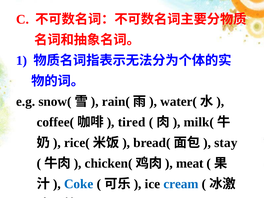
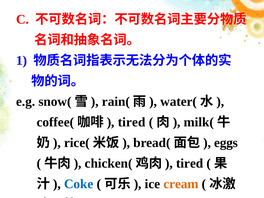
stay: stay -> eggs (226, 143)
meat: meat -> tired (190, 163)
cream colour: blue -> orange (181, 184)
